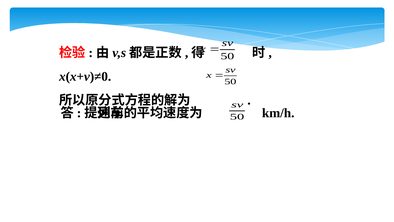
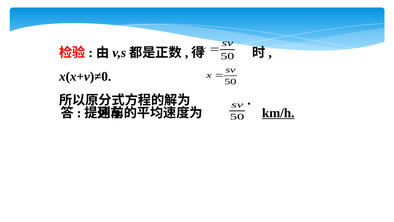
km/h underline: none -> present (278, 113)
